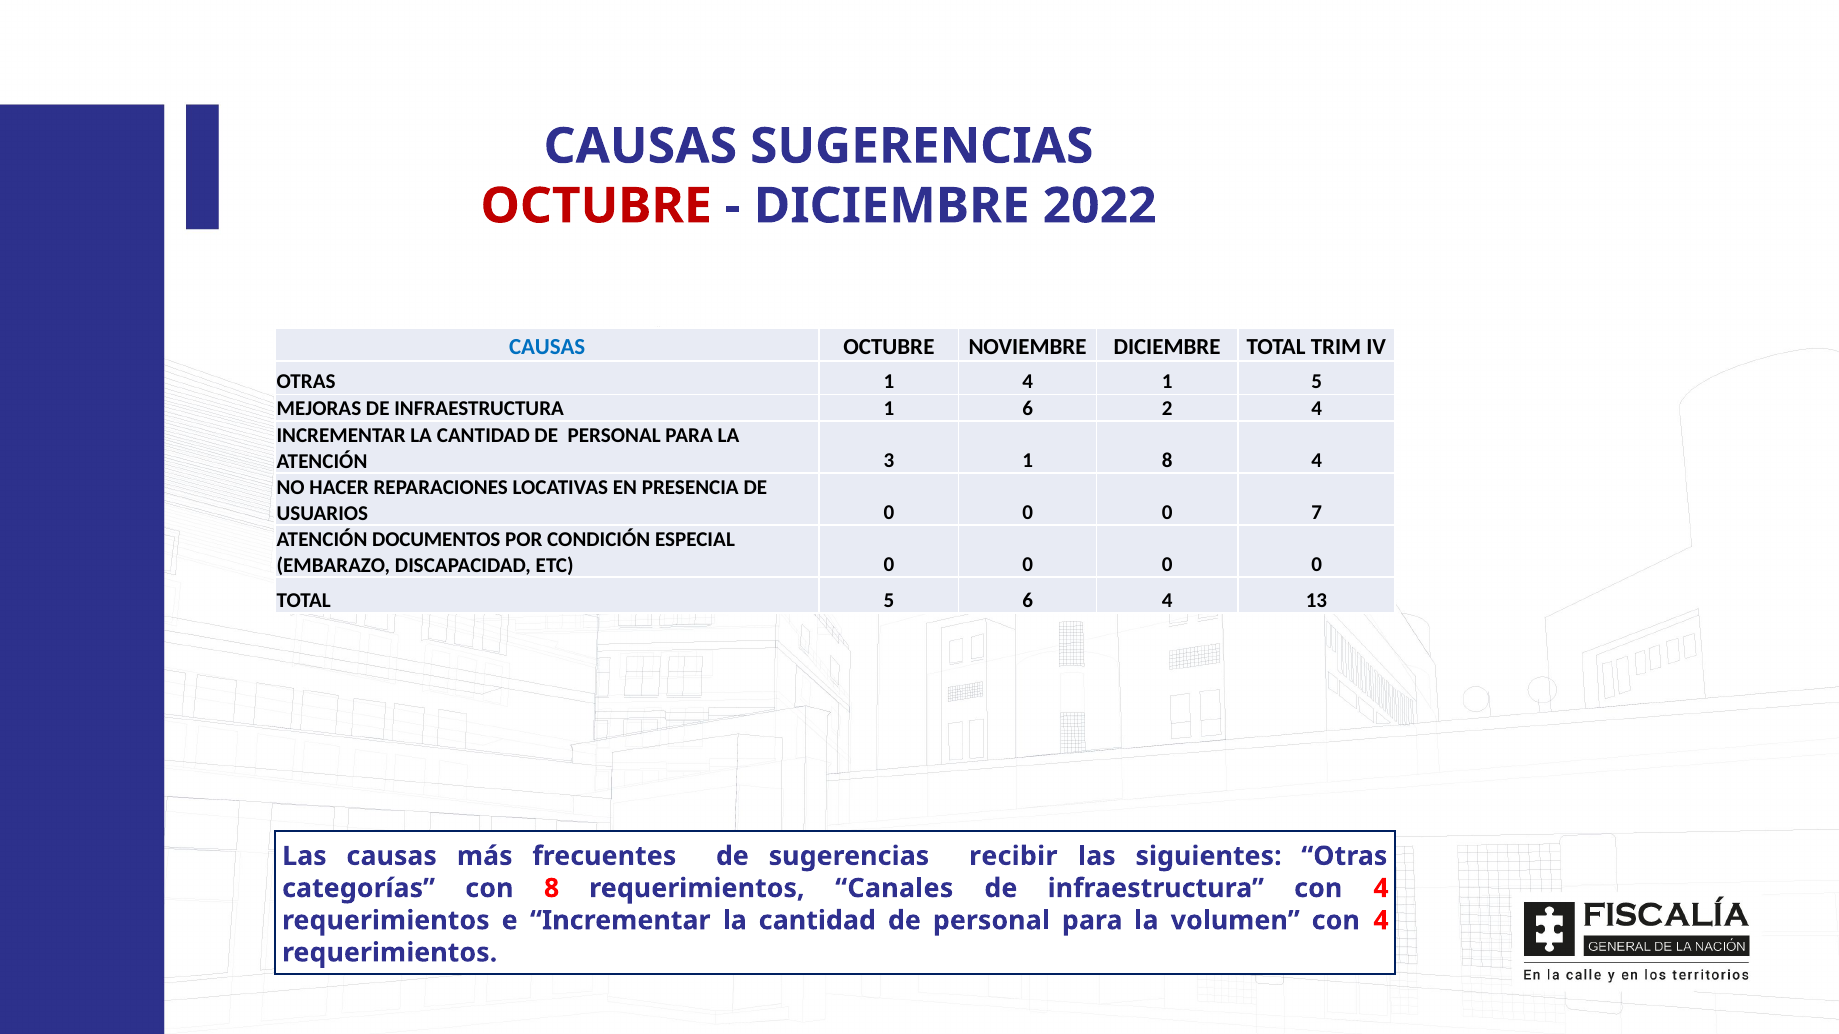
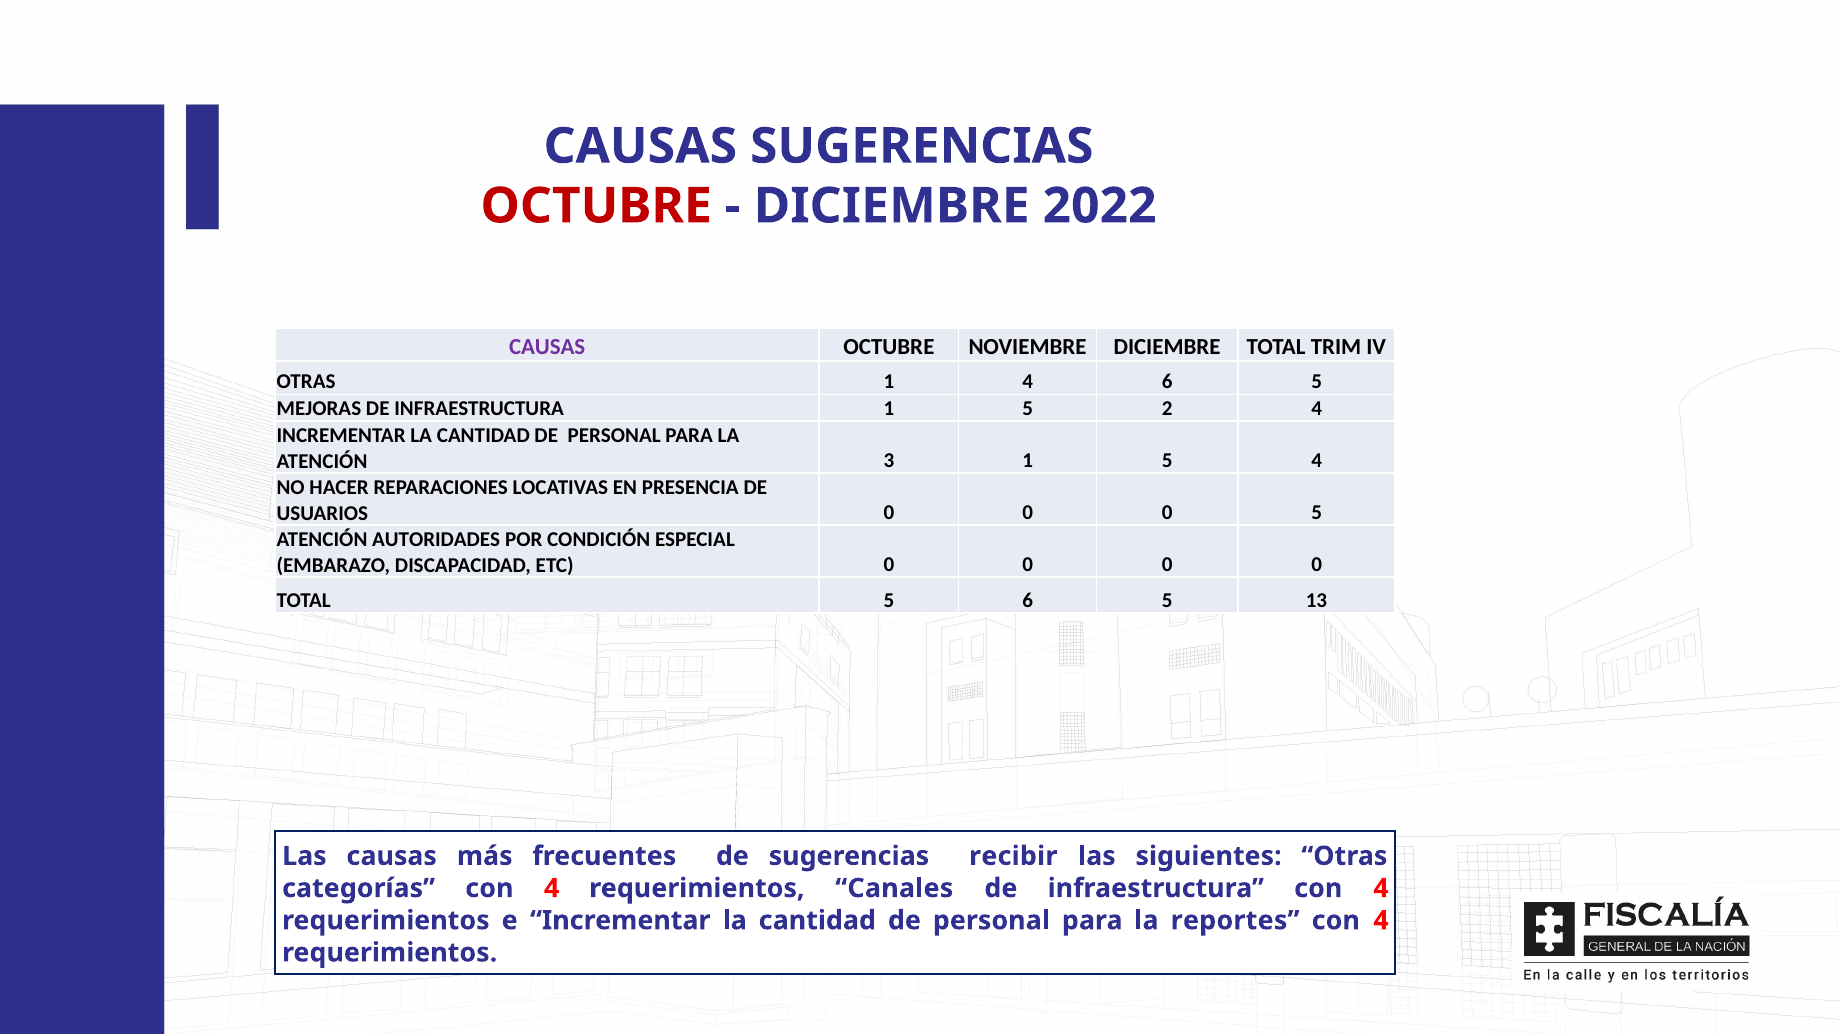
CAUSAS colour: blue -> purple (547, 347)
4 1: 1 -> 6 (1167, 382)
INFRAESTRUCTURA 1 6: 6 -> 5 (1028, 409)
3 1 8: 8 -> 5 (1167, 461)
0 7: 7 -> 5 (1317, 513)
DOCUMENTOS: DOCUMENTOS -> AUTORIDADES (436, 540)
5 6 4: 4 -> 5 (1167, 600)
categorías con 8: 8 -> 4 (552, 889)
volumen: volumen -> reportes (1235, 921)
